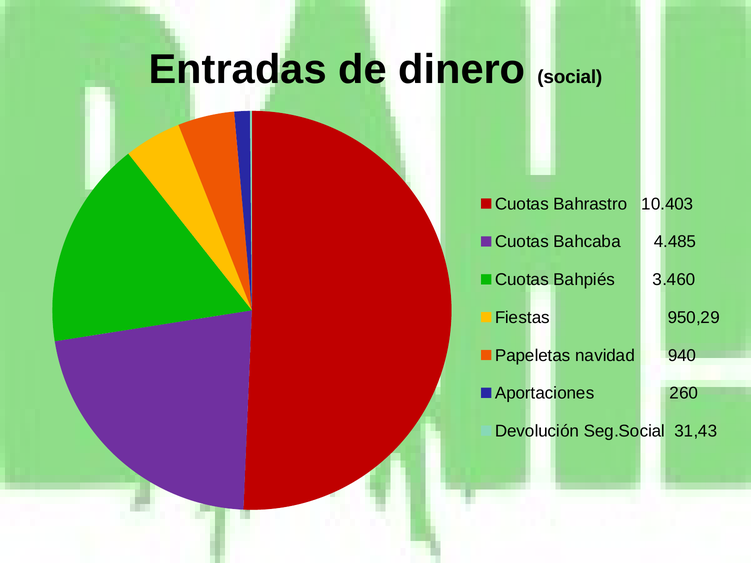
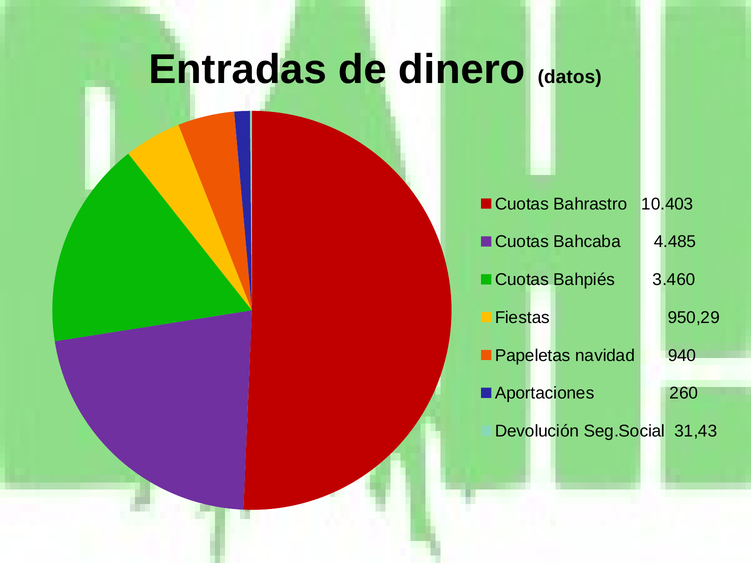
social: social -> datos (570, 77)
